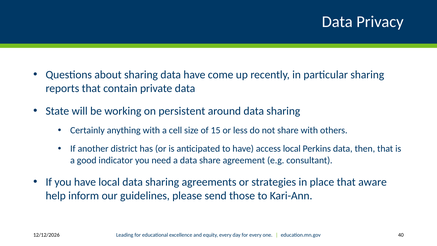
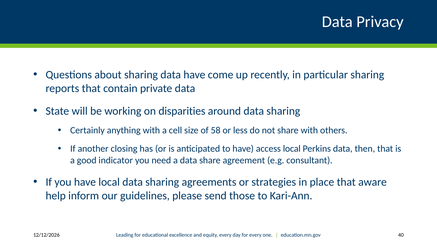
persistent: persistent -> disparities (182, 111)
15: 15 -> 58 (216, 130)
district: district -> closing (124, 149)
